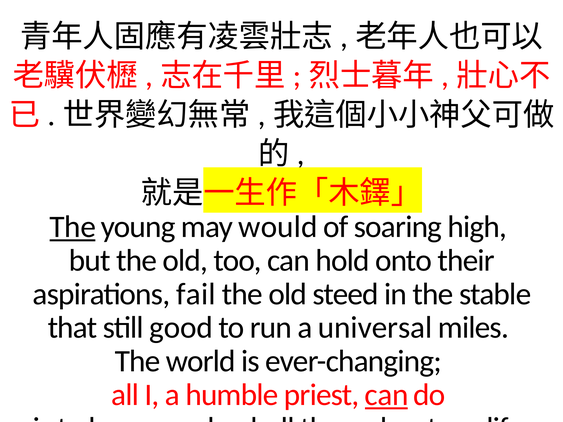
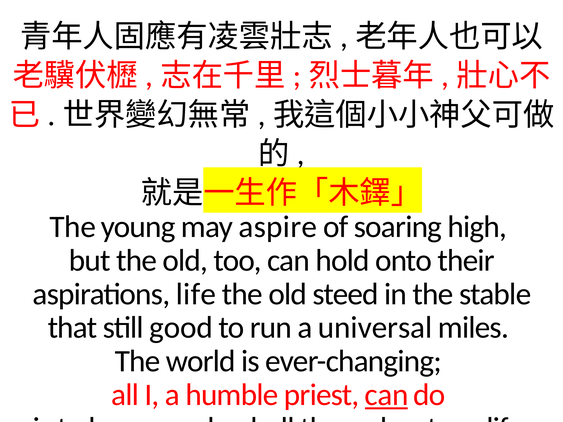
The underline: present -> none (73, 227)
would: would -> aspire (278, 227)
aspirations fail: fail -> life (196, 294)
